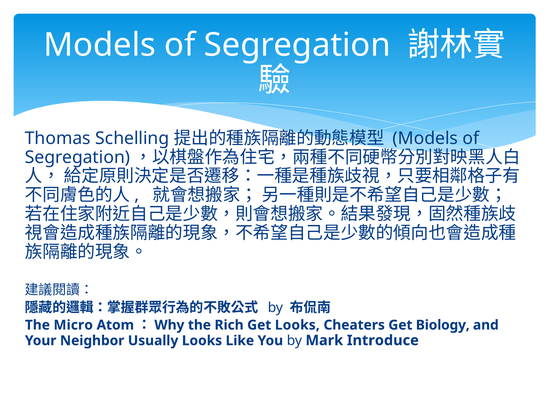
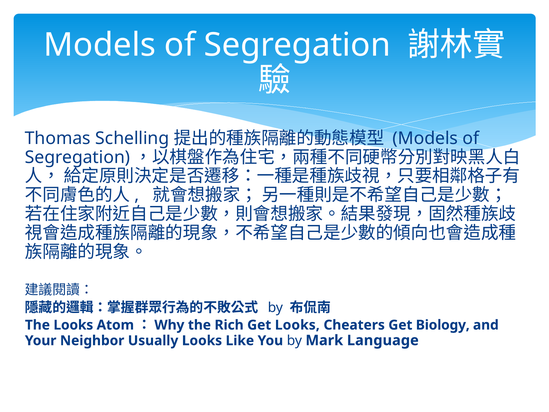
The Micro: Micro -> Looks (73, 325)
Introduce: Introduce -> Language (383, 340)
